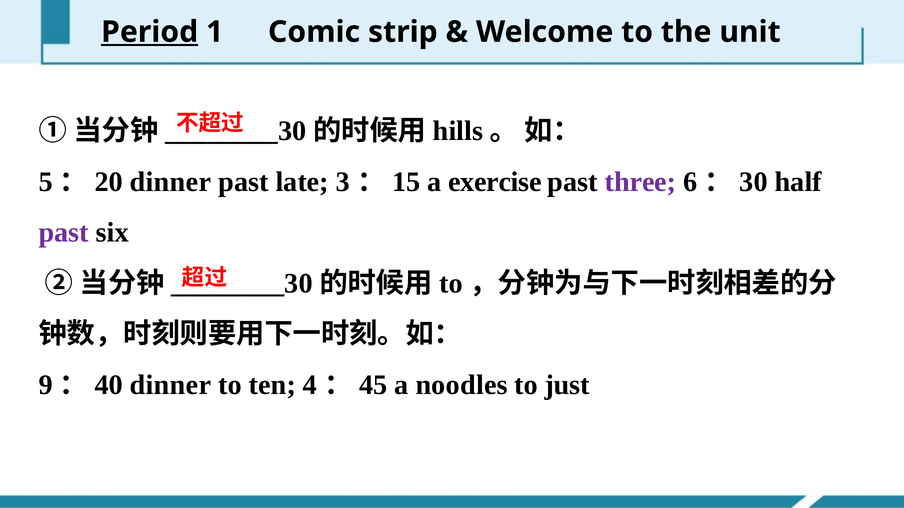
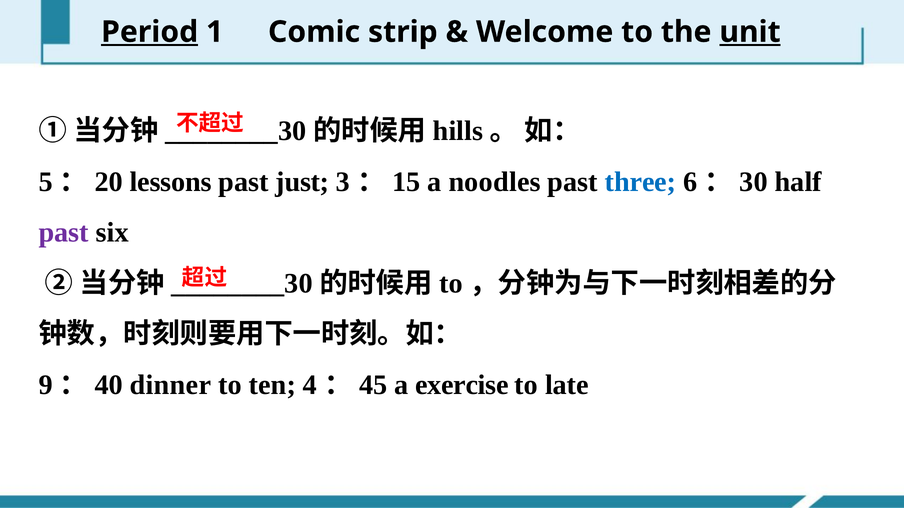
unit underline: none -> present (750, 32)
dinner: dinner -> lessons (171, 182)
late: late -> just (302, 182)
exercise: exercise -> noodles (495, 182)
three colour: purple -> blue (641, 182)
noodles: noodles -> exercise (462, 385)
just: just -> late (567, 385)
